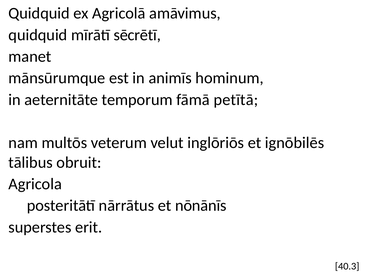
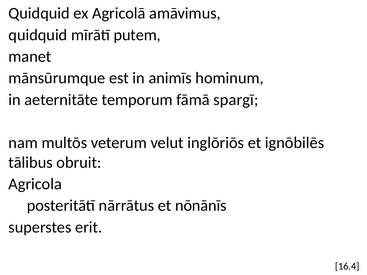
sēcrētī: sēcrētī -> putem (137, 35)
petītā: petītā -> spargī (236, 100)
40.3: 40.3 -> 16.4 (347, 267)
